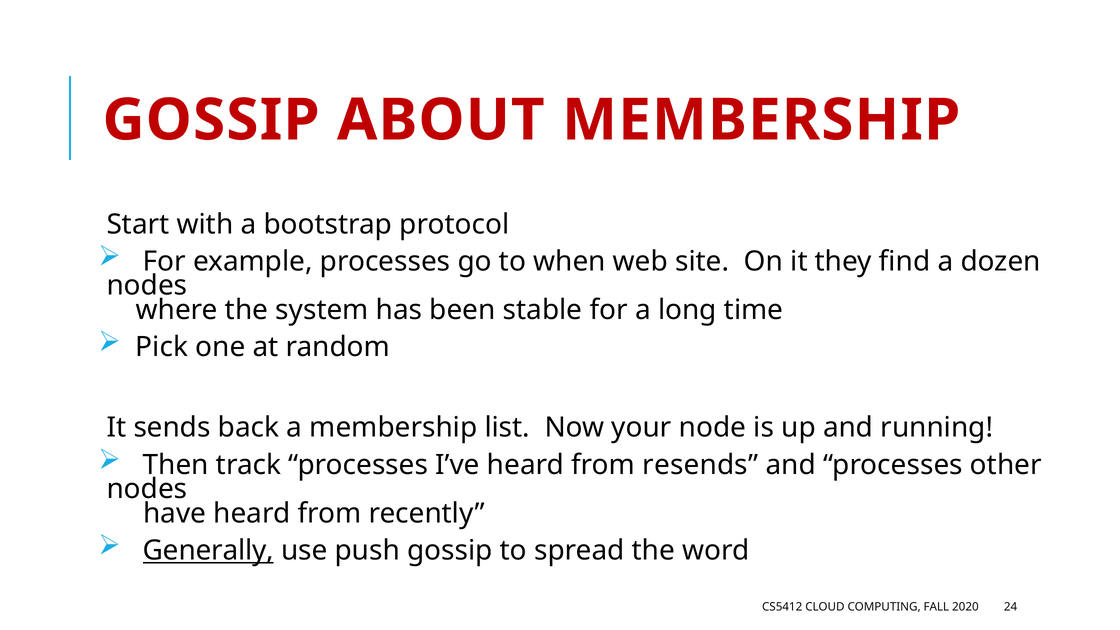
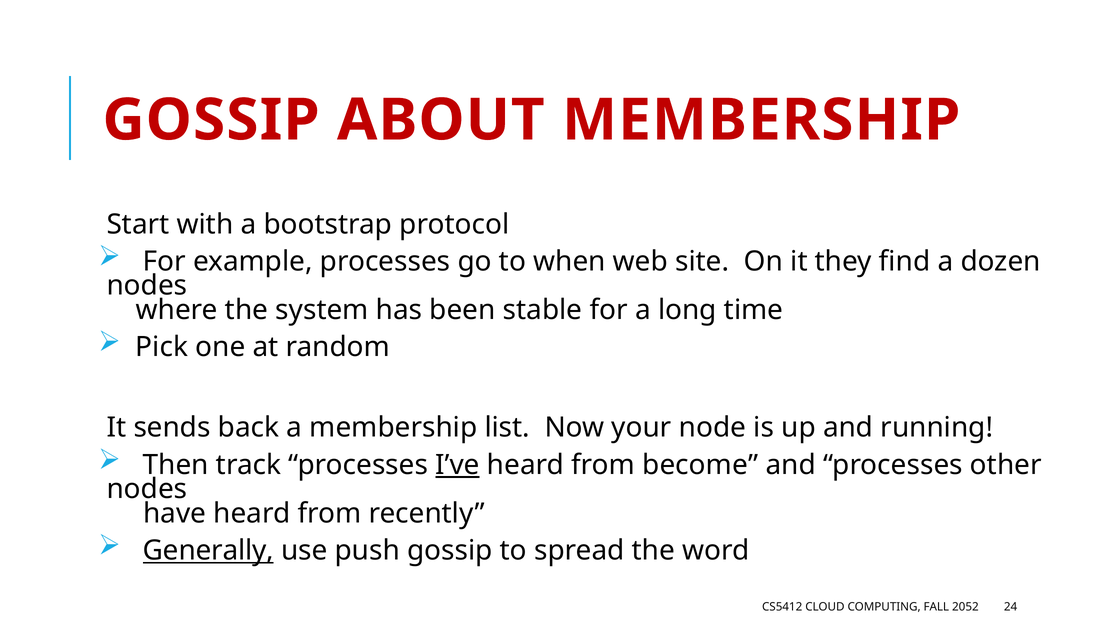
I’ve underline: none -> present (457, 465)
resends: resends -> become (700, 465)
2020: 2020 -> 2052 (965, 607)
